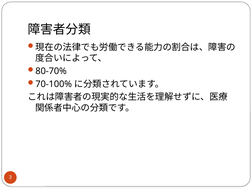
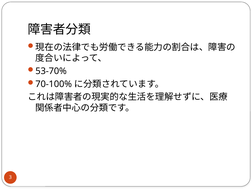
80-70%: 80-70% -> 53-70% (51, 71)
